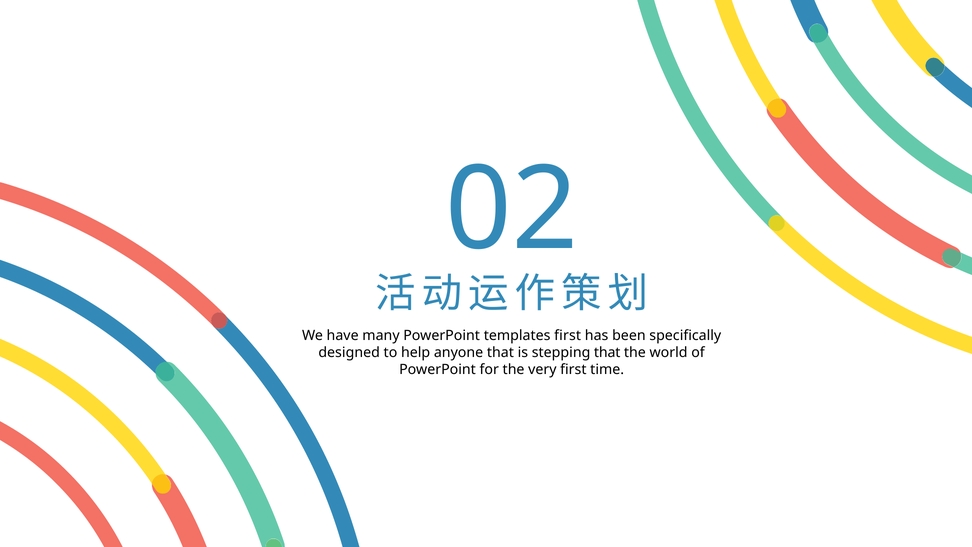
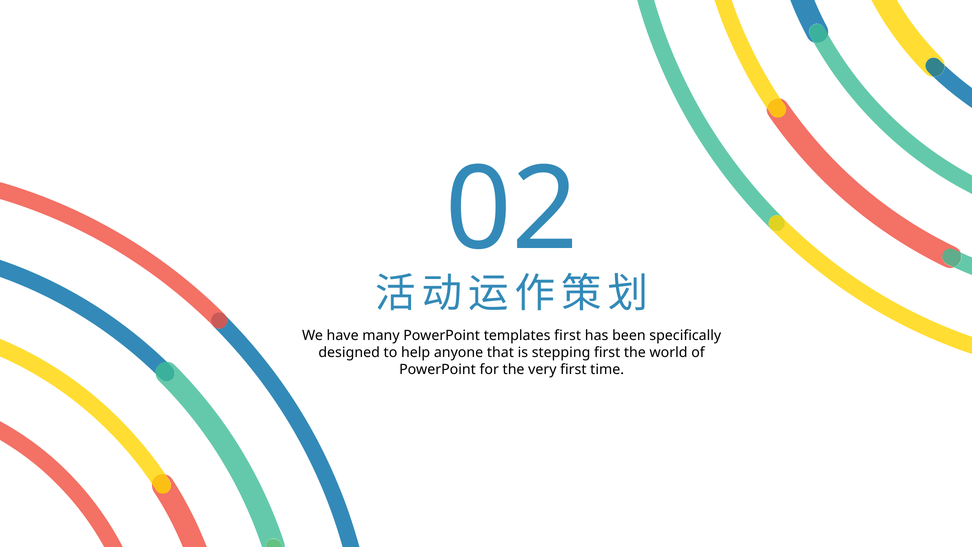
stepping that: that -> first (607, 353)
